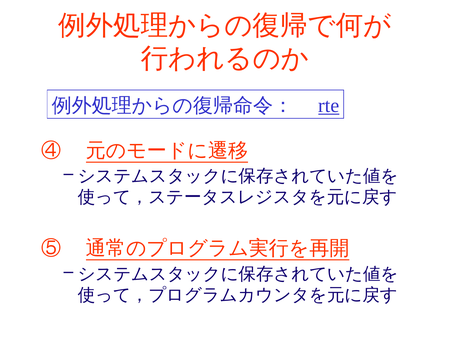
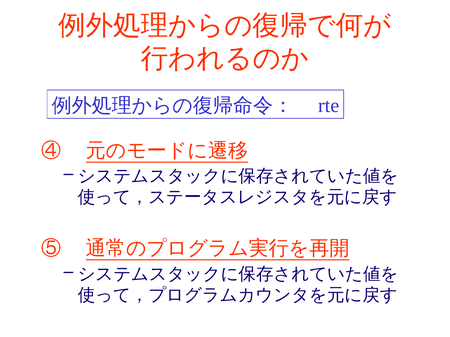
rte underline: present -> none (329, 106)
